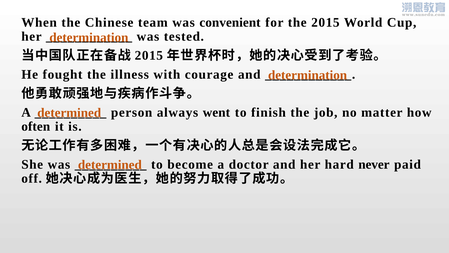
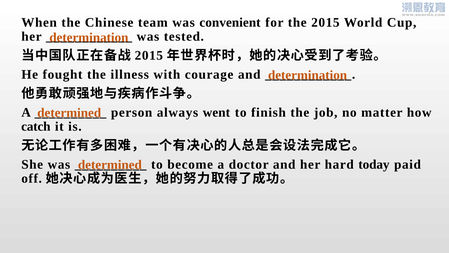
often: often -> catch (36, 126)
never: never -> today (374, 164)
